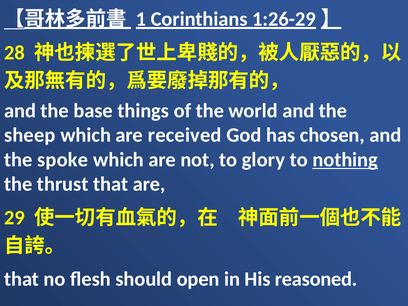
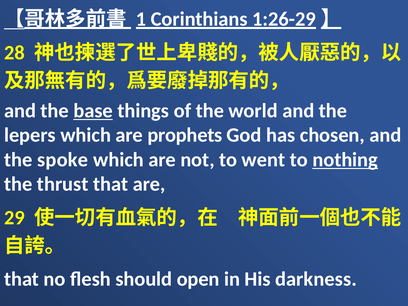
base underline: none -> present (93, 111)
sheep: sheep -> lepers (30, 135)
received: received -> prophets (185, 135)
glory: glory -> went (263, 160)
reasoned: reasoned -> darkness (316, 279)
